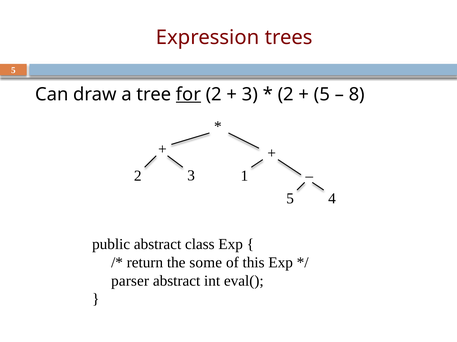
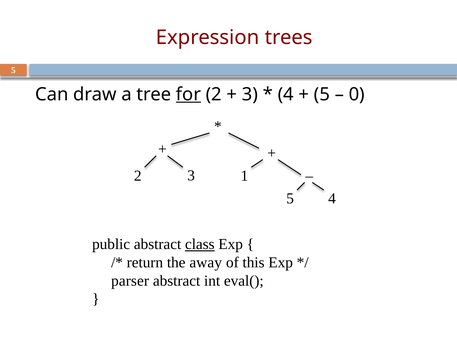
2: 2 -> 4 (286, 95)
8: 8 -> 0 (357, 95)
class underline: none -> present (200, 245)
some: some -> away (206, 263)
